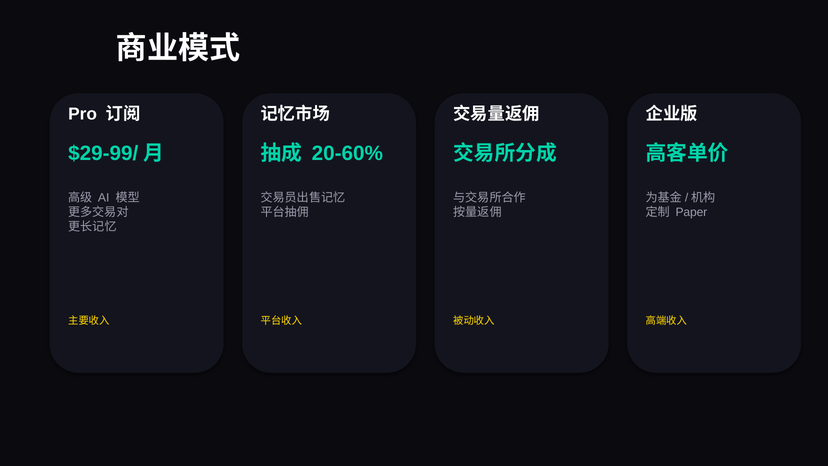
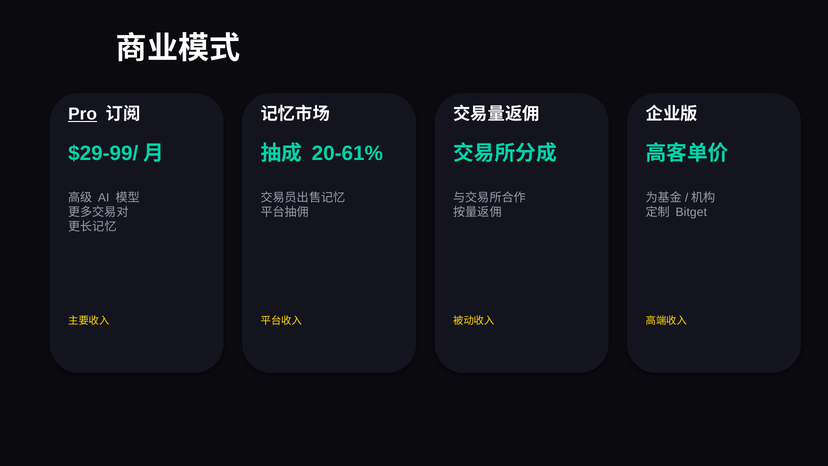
Pro underline: none -> present (83, 114)
20-60%: 20-60% -> 20-61% (347, 154)
Paper: Paper -> Bitget (691, 212)
